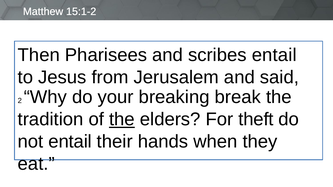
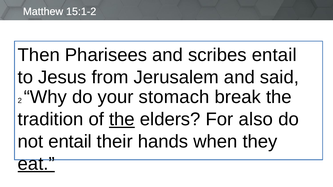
breaking: breaking -> stomach (174, 97)
theft: theft -> also (256, 120)
eat underline: none -> present (36, 164)
